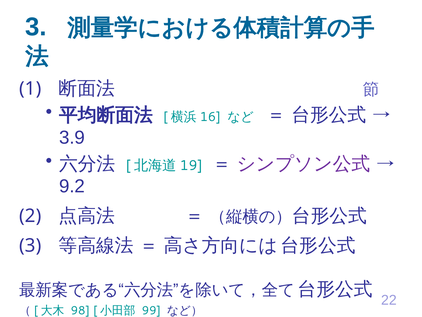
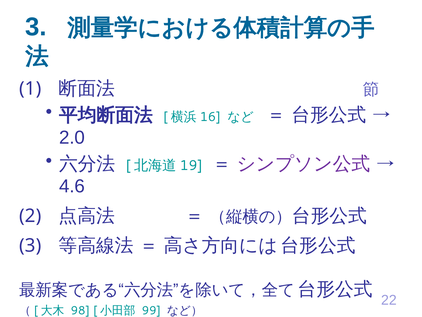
3.9: 3.9 -> 2.0 (72, 137)
9.2: 9.2 -> 4.6 (72, 186)
